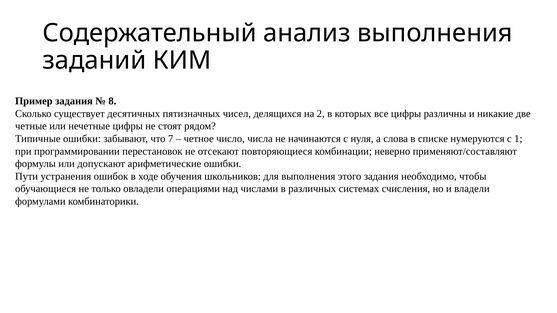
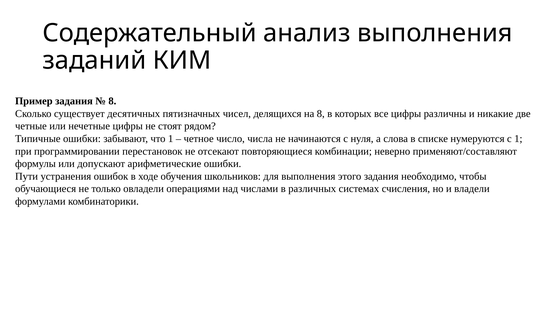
на 2: 2 -> 8 (321, 114)
что 7: 7 -> 1 (171, 139)
